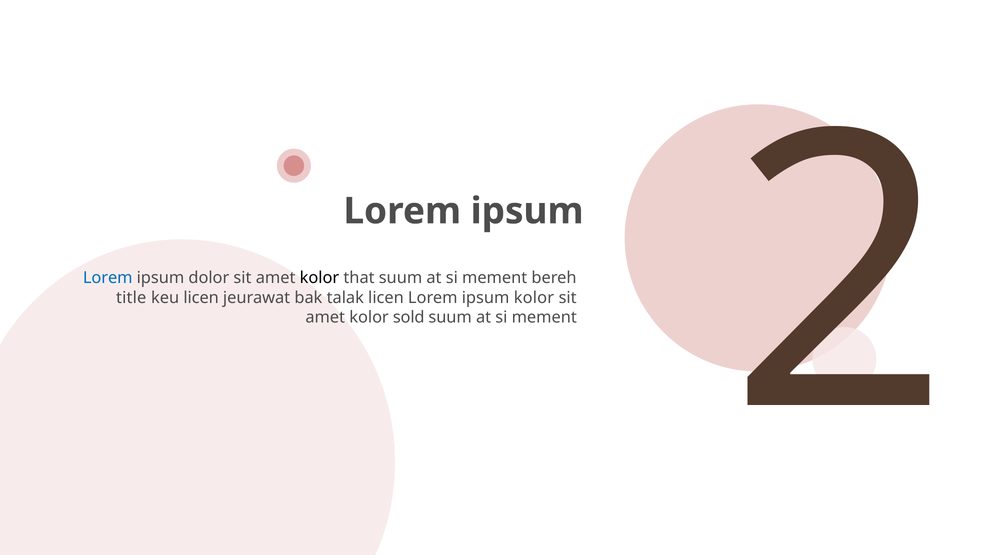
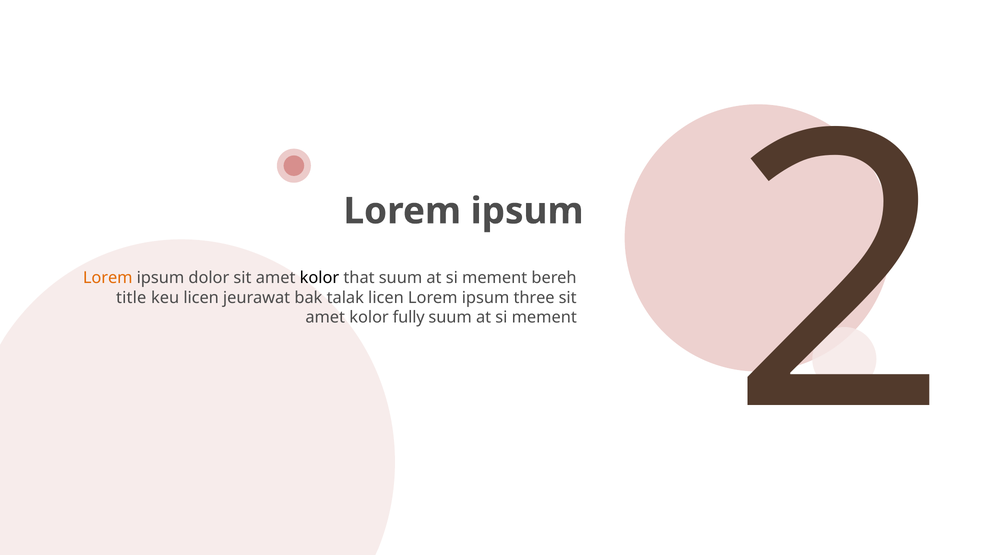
Lorem colour: blue -> orange (108, 278)
ipsum kolor: kolor -> three (534, 297)
sold: sold -> fully (409, 317)
